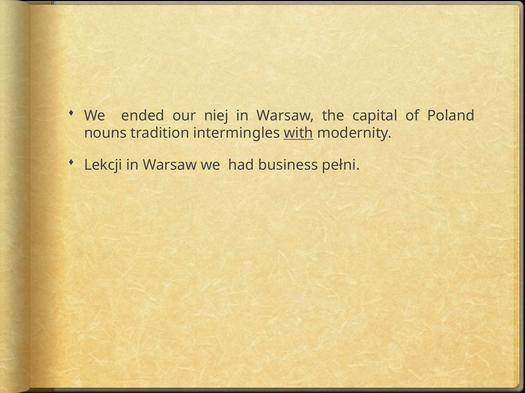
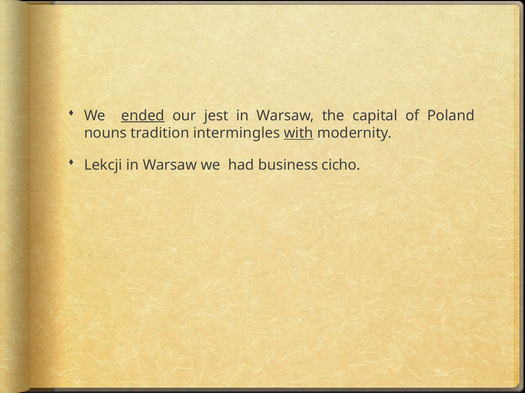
ended underline: none -> present (143, 116)
niej: niej -> jest (216, 116)
pełni: pełni -> cicho (341, 165)
